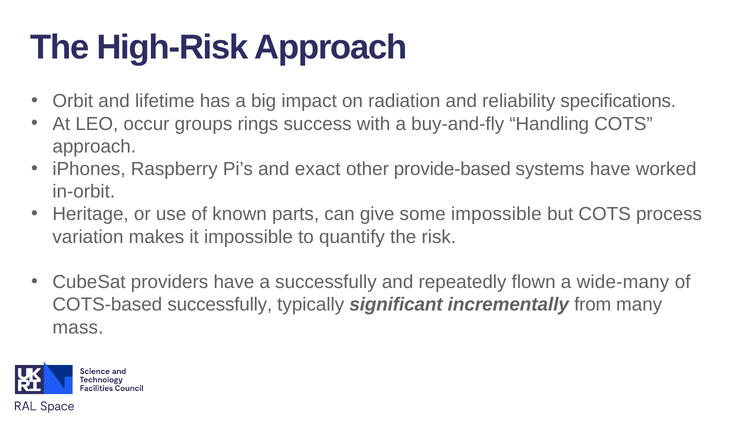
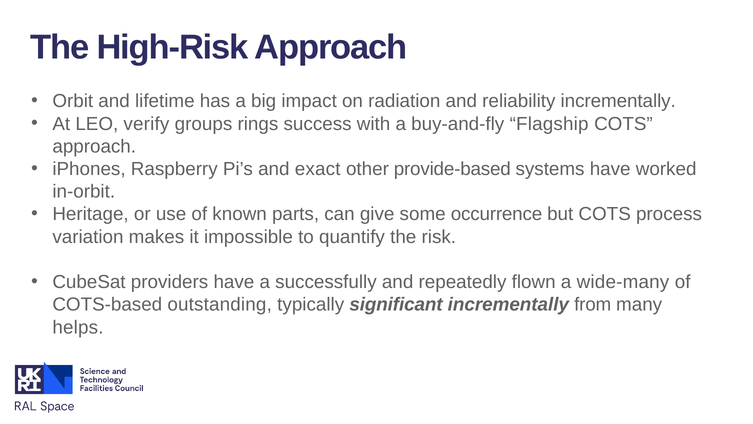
reliability specifications: specifications -> incrementally (618, 101)
occur: occur -> verify (146, 124)
Handling: Handling -> Flagship (549, 124)
some impossible: impossible -> occurrence (497, 214)
COTS-based successfully: successfully -> outstanding (220, 304)
mass: mass -> helps (78, 327)
